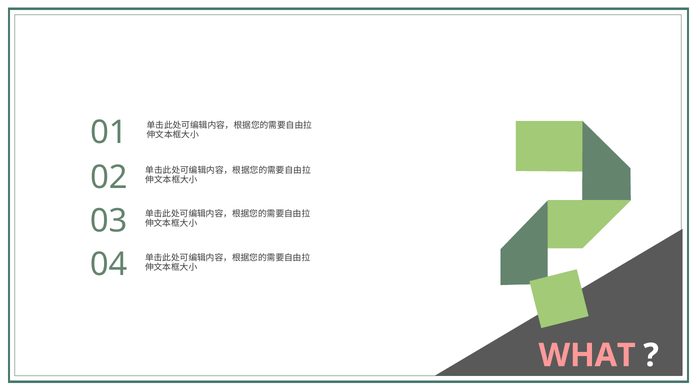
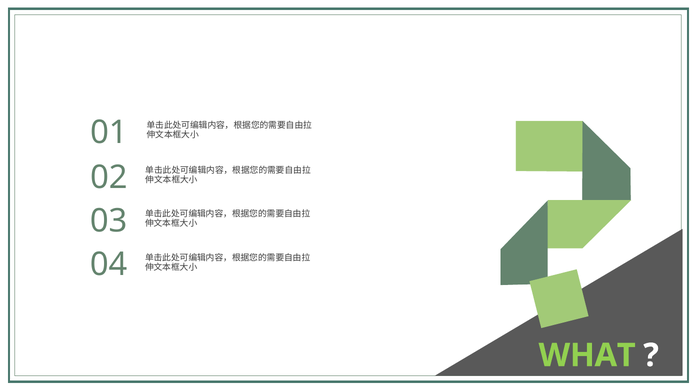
WHAT colour: pink -> light green (587, 355)
